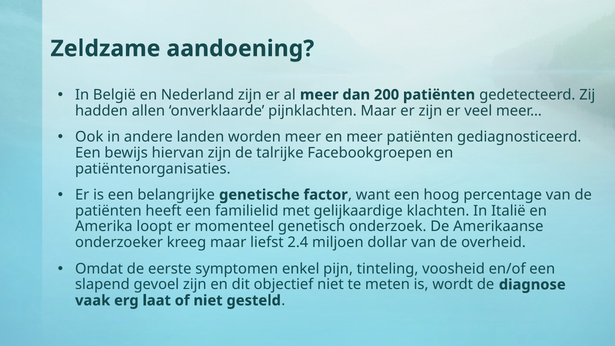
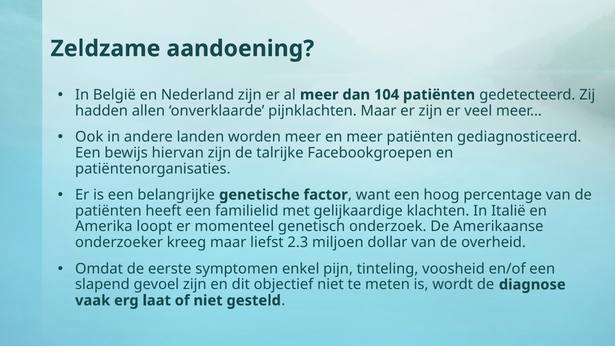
200: 200 -> 104 (387, 95)
2.4: 2.4 -> 2.3 (298, 243)
